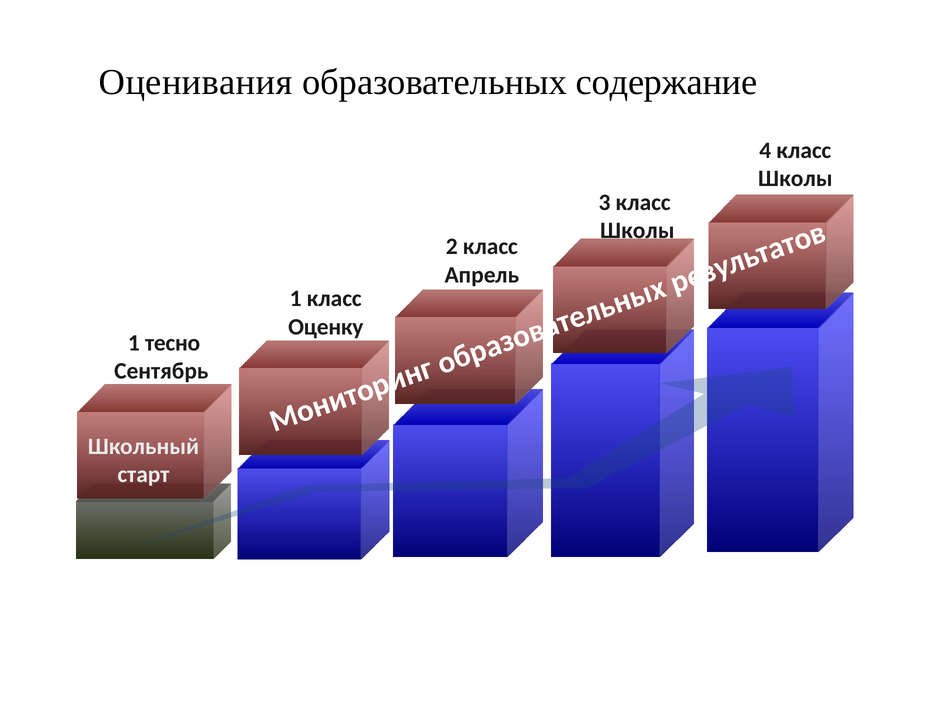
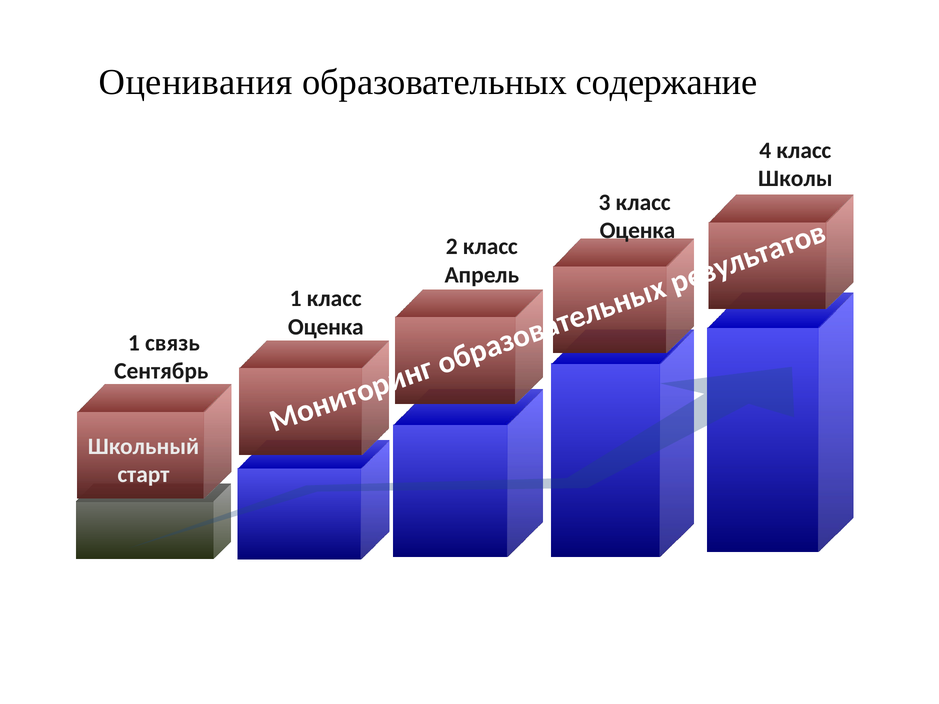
Школы: Школы -> Оценка (637, 231)
Оценку: Оценку -> Оценка (326, 327)
тесно: тесно -> связь (172, 343)
